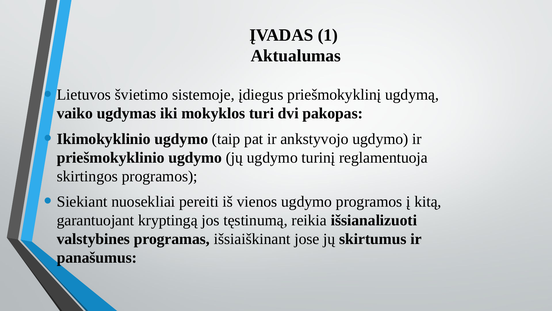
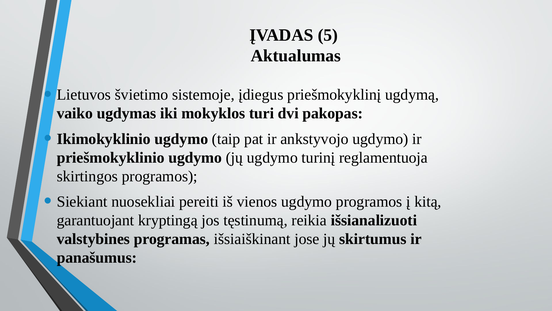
1: 1 -> 5 (328, 35)
